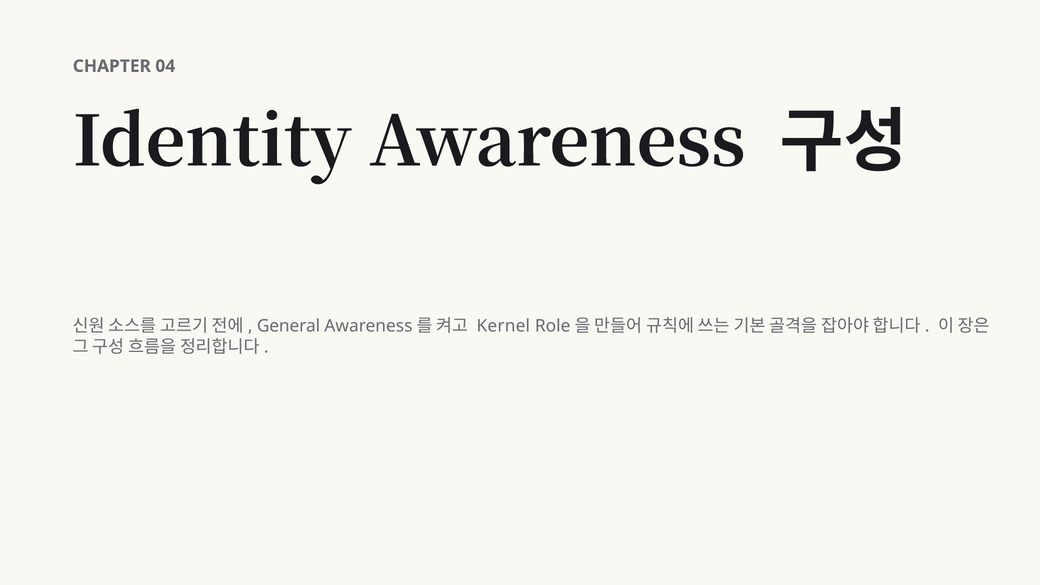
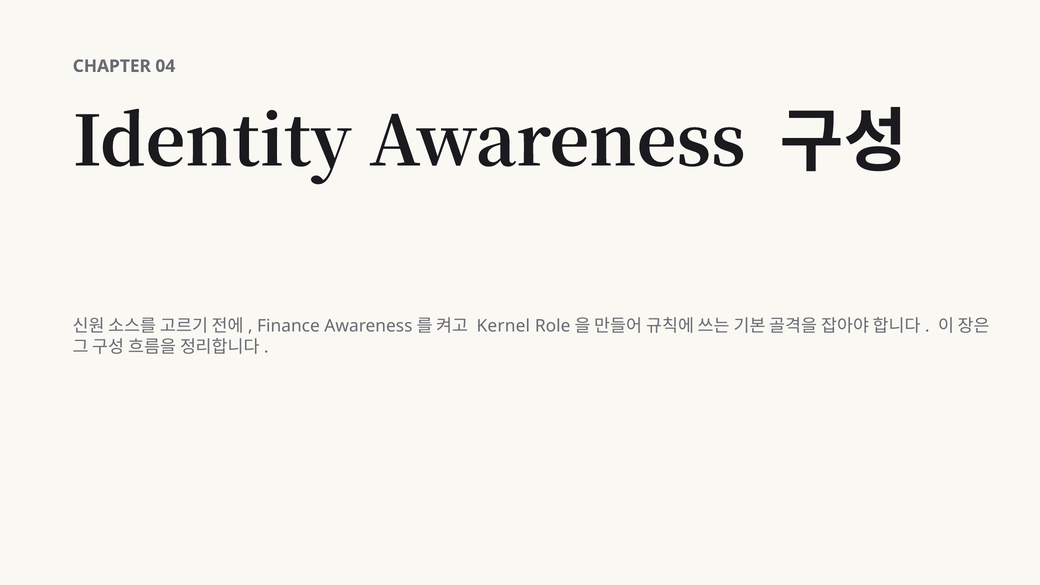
General: General -> Finance (288, 326)
